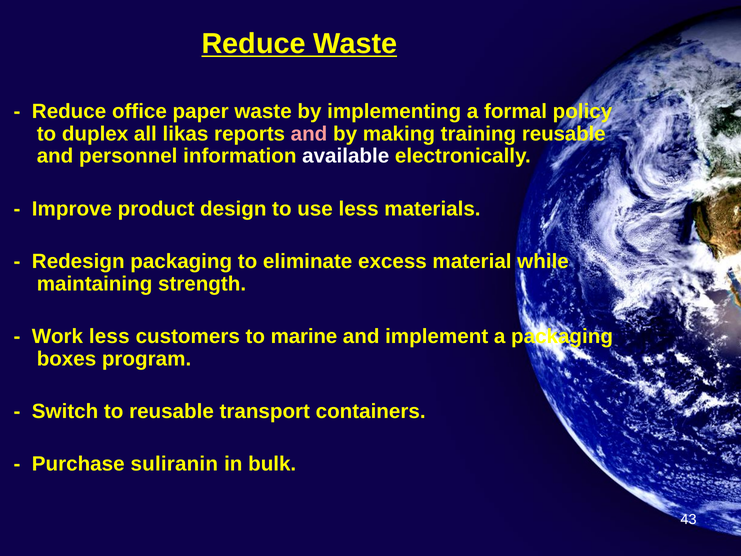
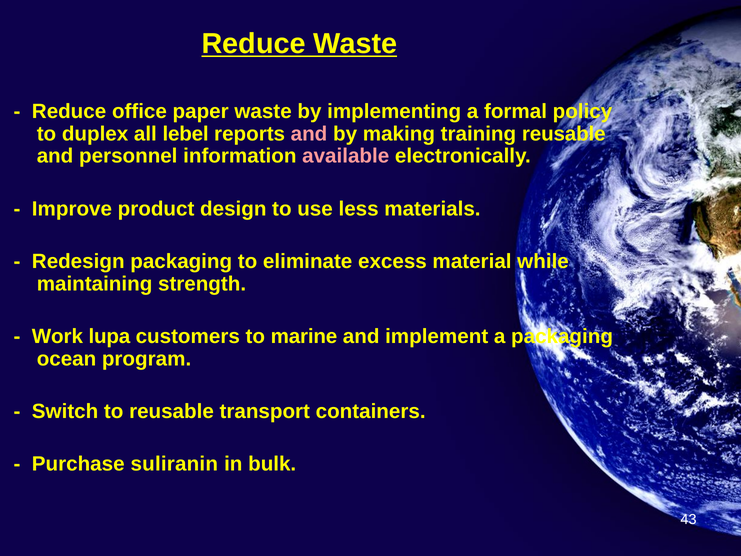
likas: likas -> lebel (186, 134)
available colour: white -> pink (346, 156)
Work less: less -> lupa (109, 336)
boxes: boxes -> ocean (66, 359)
